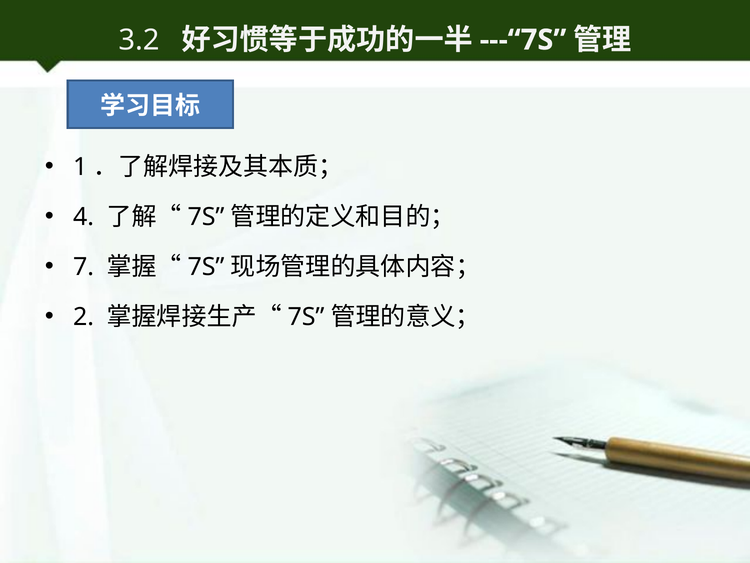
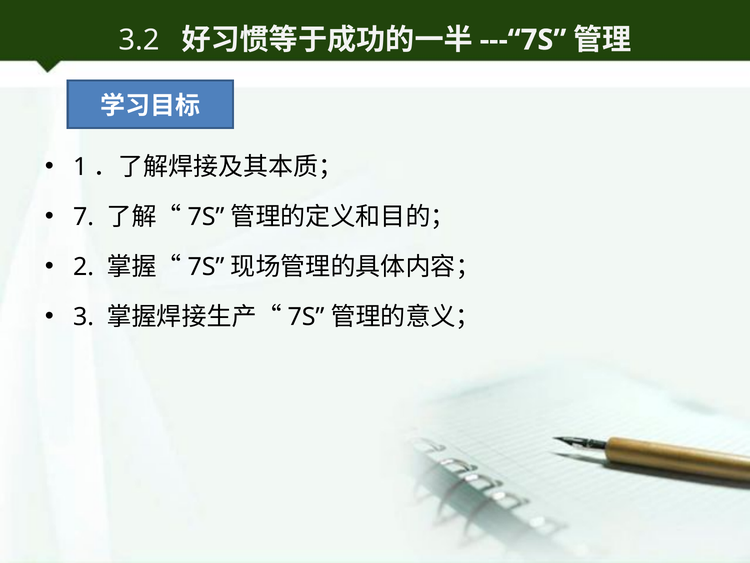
4: 4 -> 7 (84, 217)
7: 7 -> 2 (84, 267)
2: 2 -> 3 (84, 317)
